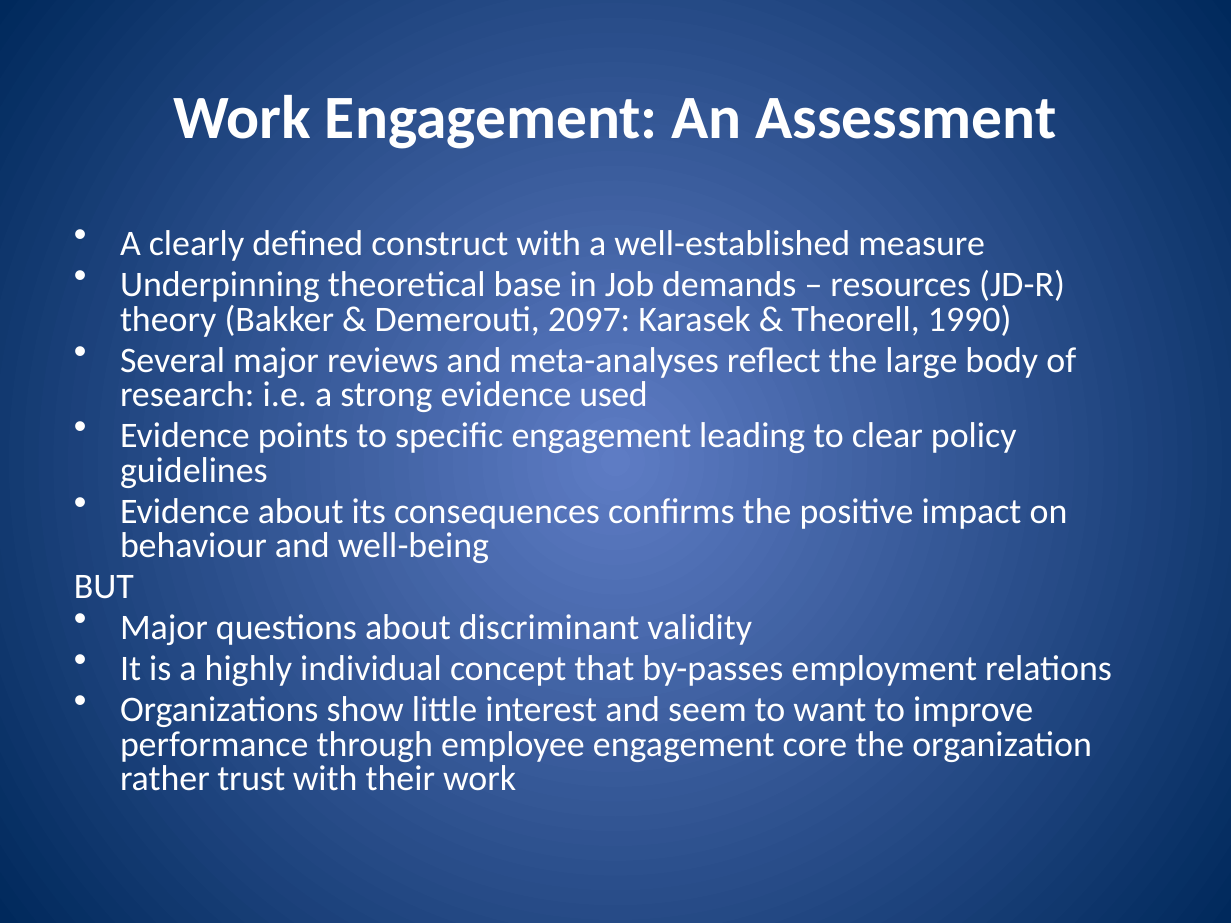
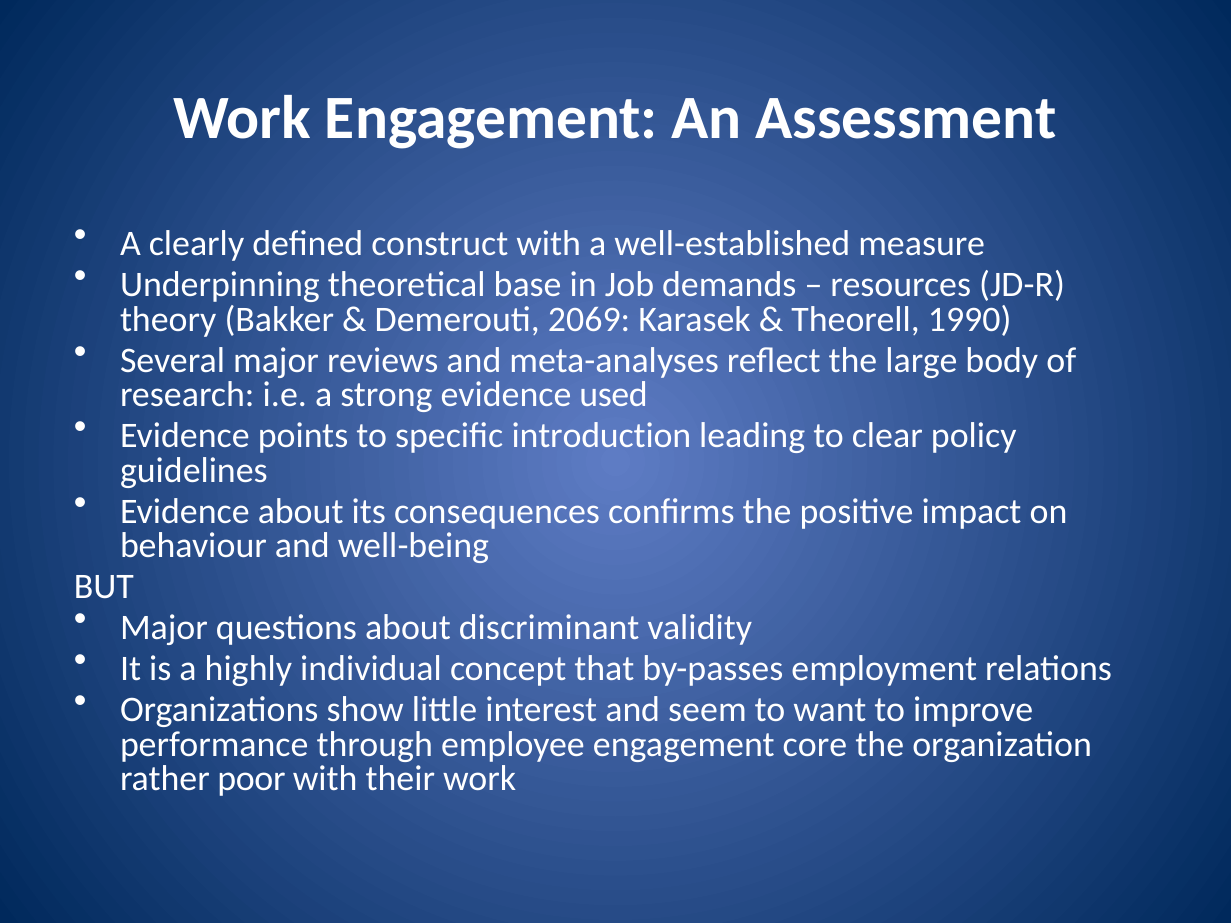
2097: 2097 -> 2069 (589, 320)
specific engagement: engagement -> introduction (601, 436)
trust: trust -> poor (251, 779)
